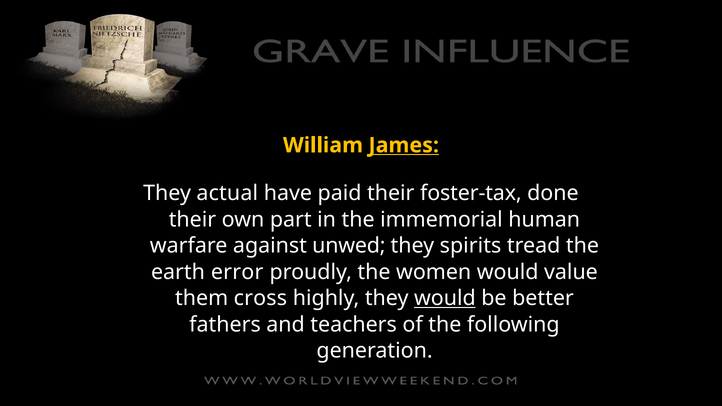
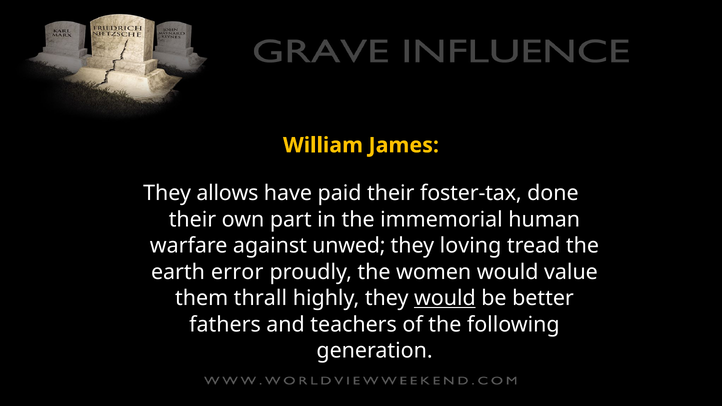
James underline: present -> none (404, 145)
actual: actual -> allows (227, 193)
spirits: spirits -> loving (471, 246)
cross: cross -> thrall (260, 298)
